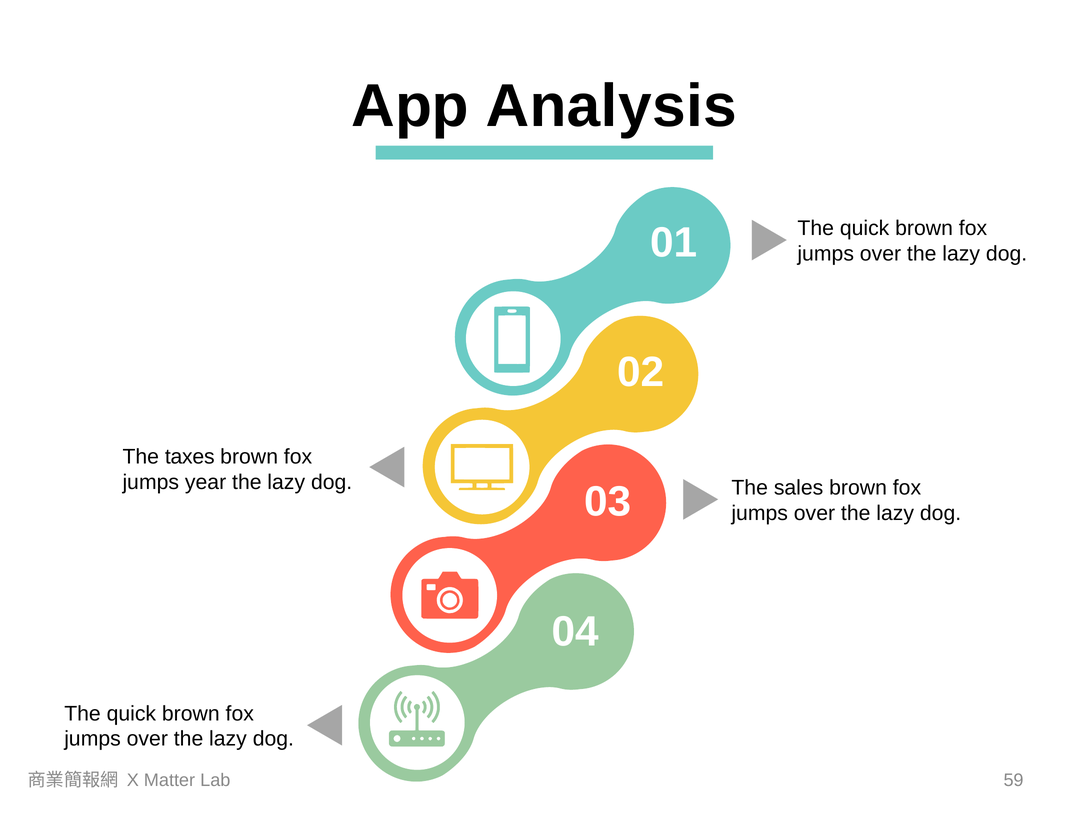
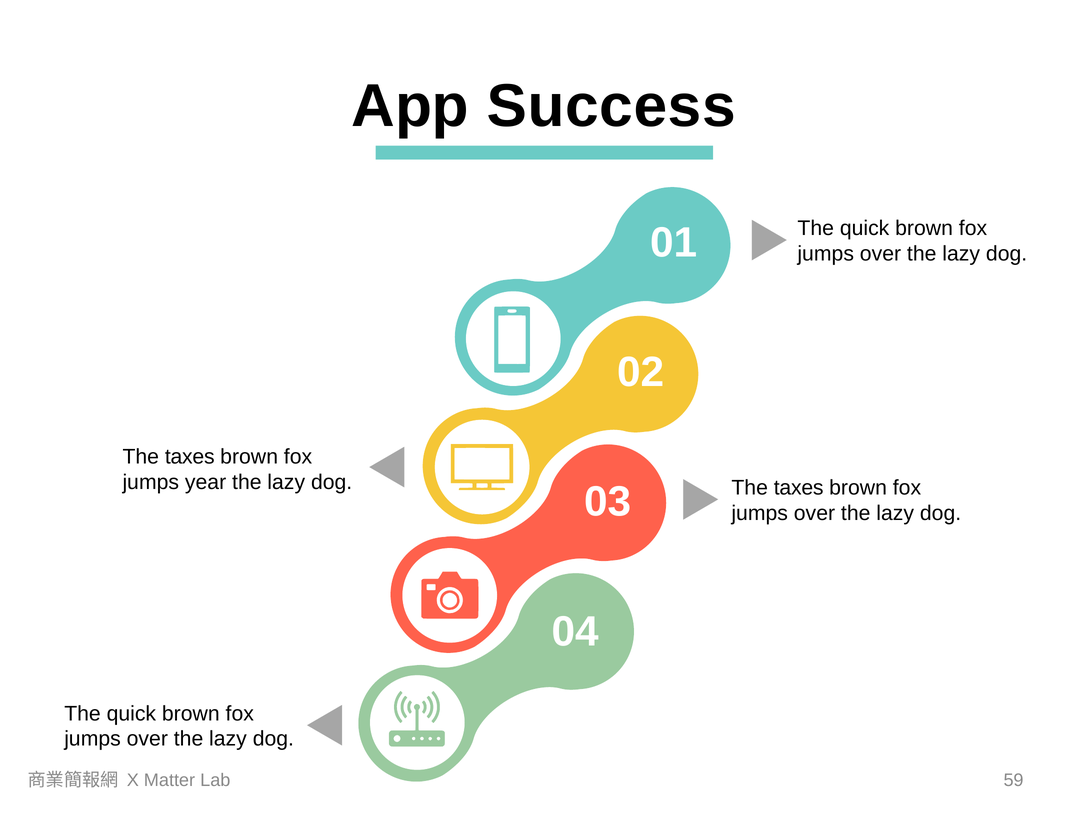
Analysis: Analysis -> Success (611, 106)
sales: sales -> taxes (799, 488)
